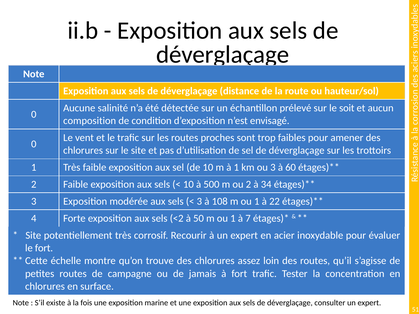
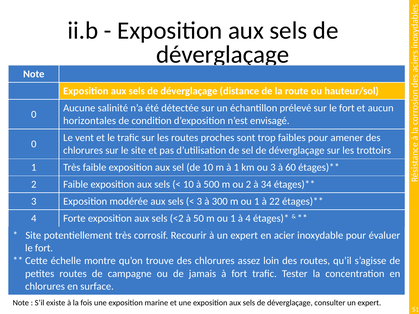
sur le soit: soit -> fort (347, 108)
composition: composition -> horizontales (90, 121)
108: 108 -> 300 (220, 202)
à 7: 7 -> 4 (248, 218)
